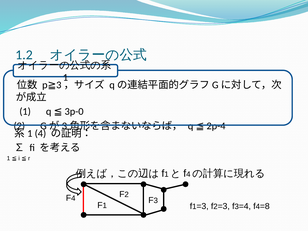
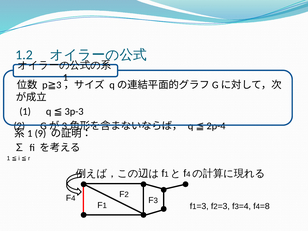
3p-0: 3p-0 -> 3p-3 (74, 112)
4: 4 -> 9 (40, 133)
